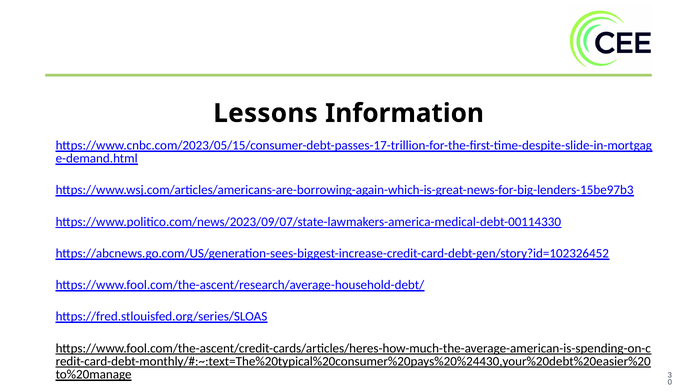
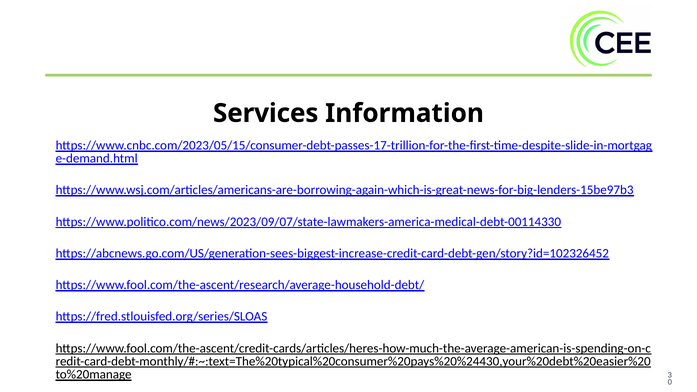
Lessons: Lessons -> Services (266, 113)
